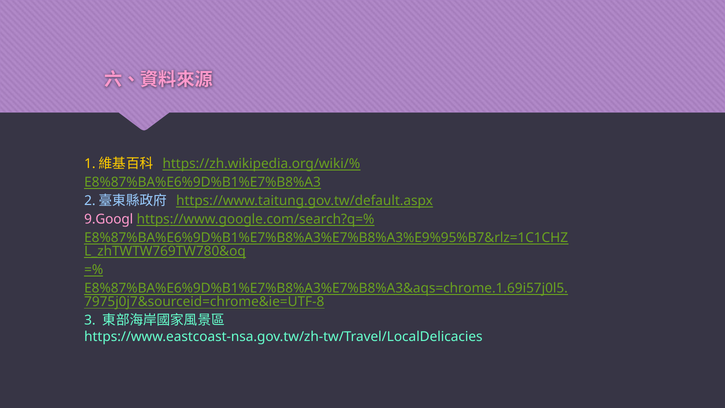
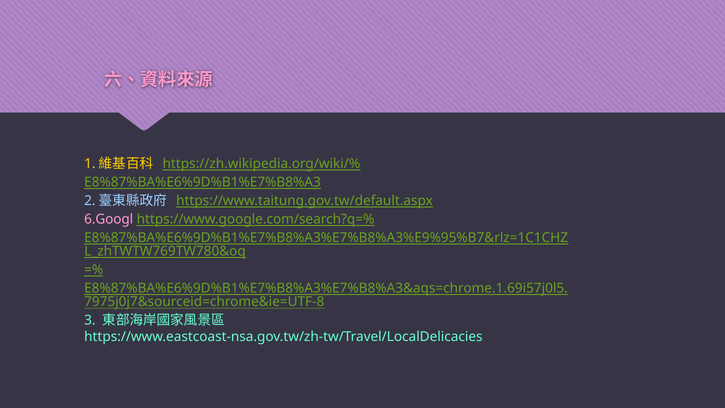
9.Googl: 9.Googl -> 6.Googl (109, 219)
